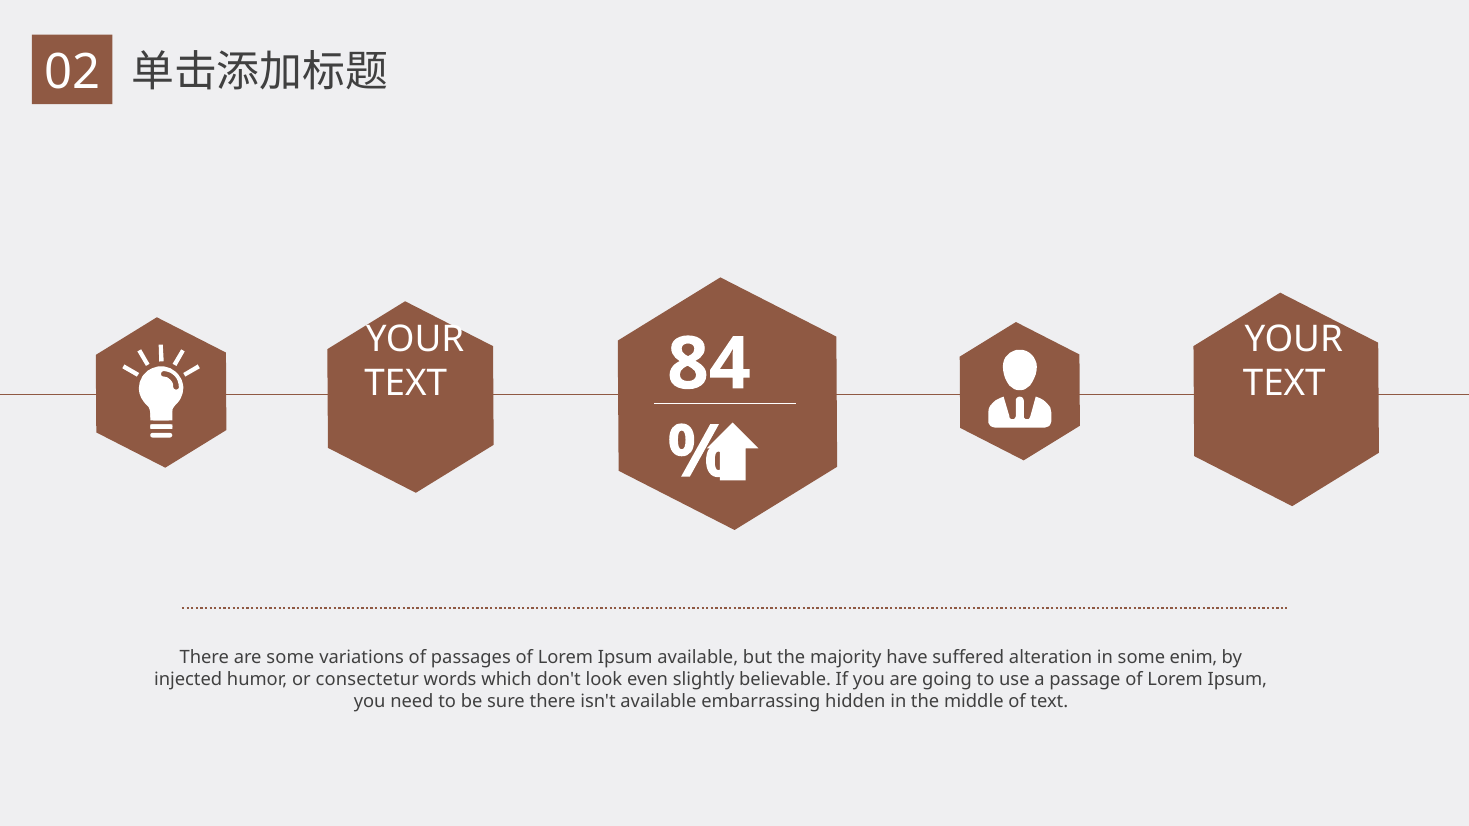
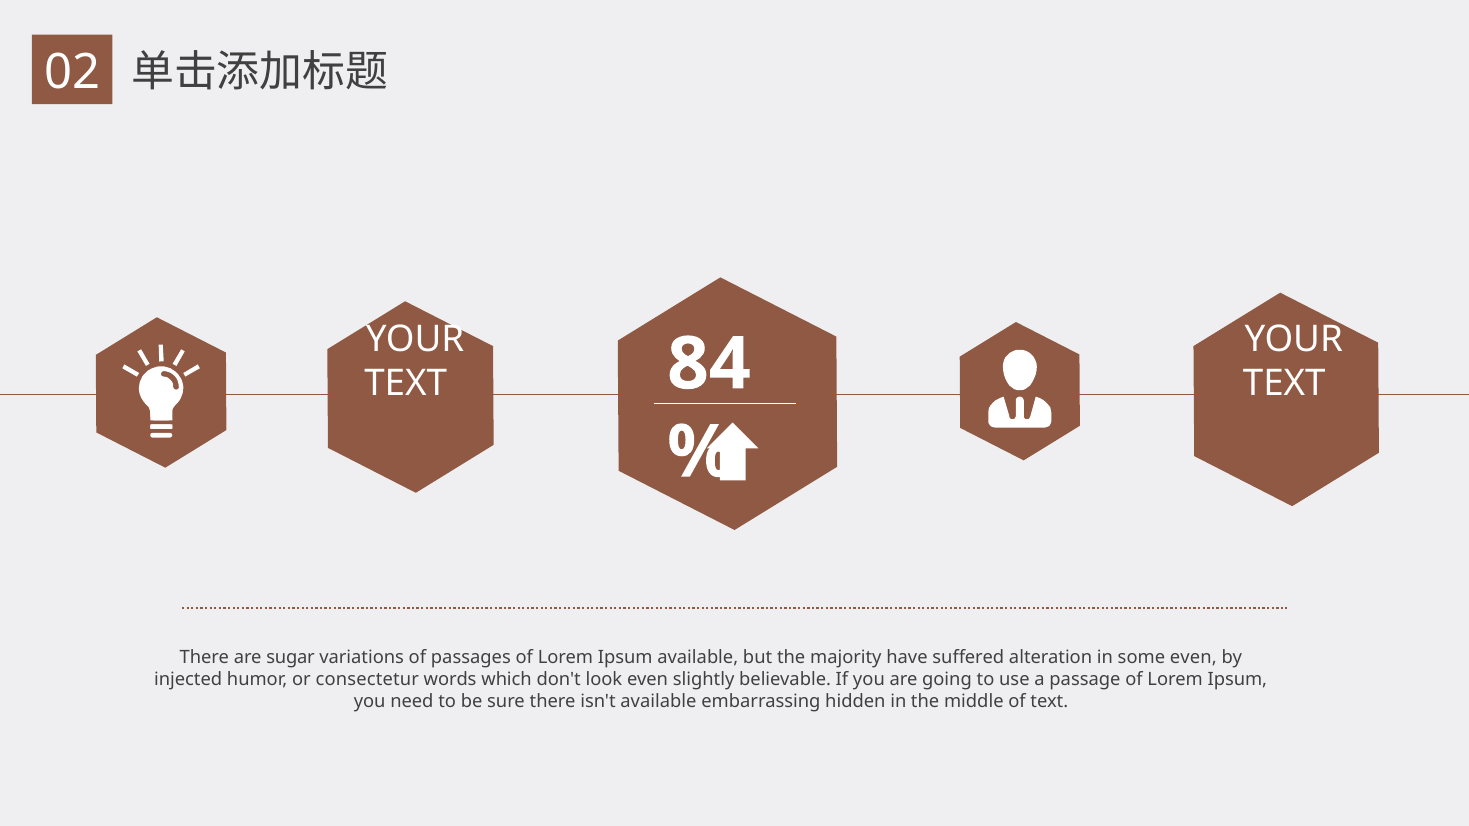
are some: some -> sugar (291, 658)
some enim: enim -> even (1193, 658)
